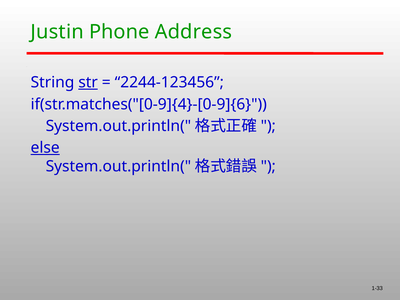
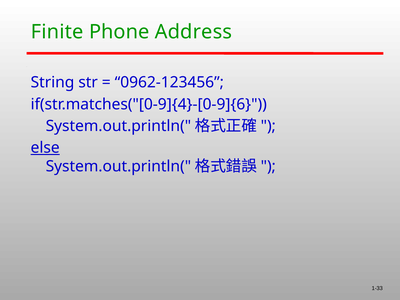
Justin: Justin -> Finite (57, 32)
str underline: present -> none (88, 82)
2244-123456: 2244-123456 -> 0962-123456 (169, 82)
